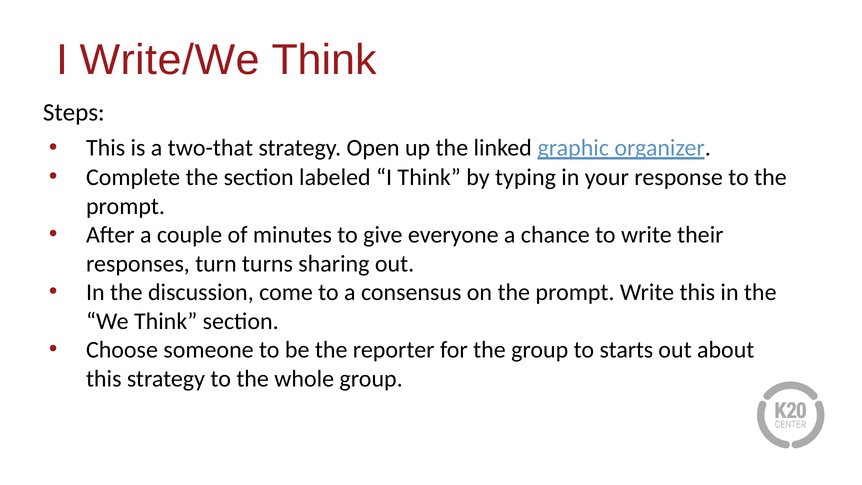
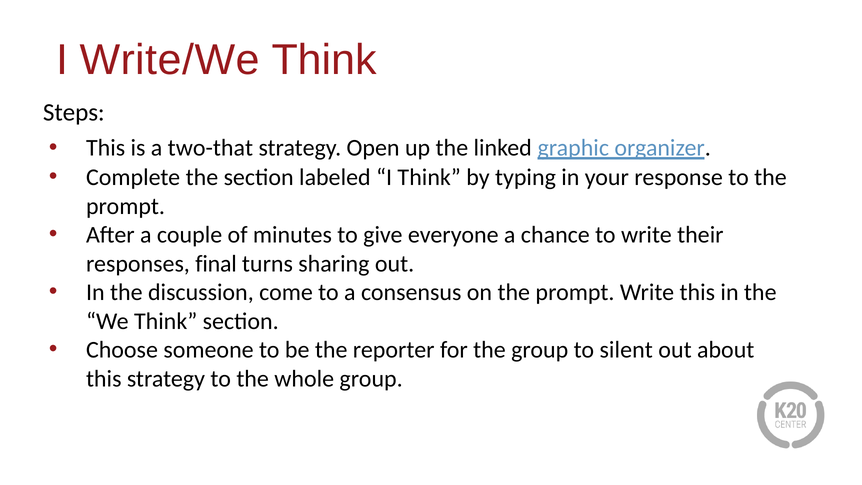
turn: turn -> final (216, 264)
starts: starts -> silent (626, 350)
